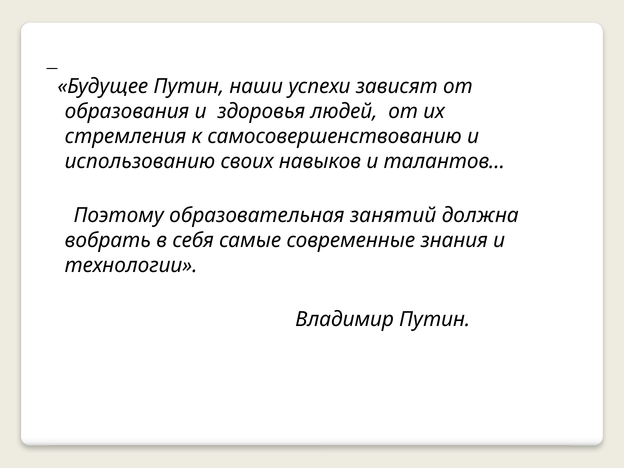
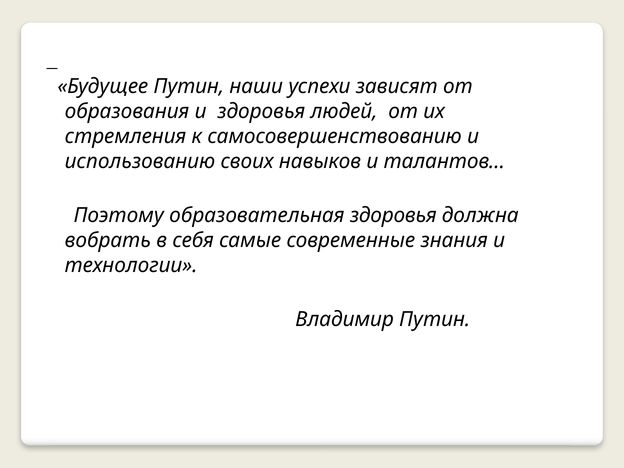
образовательная занятий: занятий -> здоровья (393, 215)
